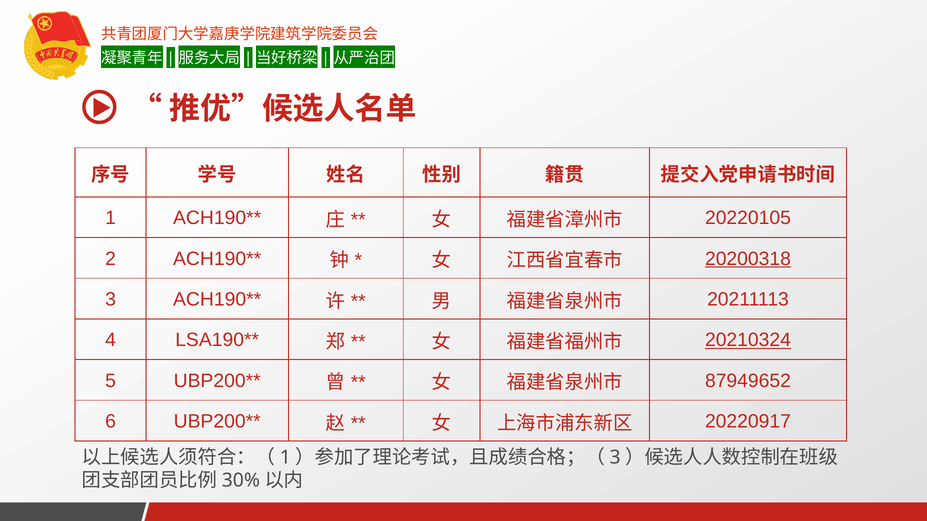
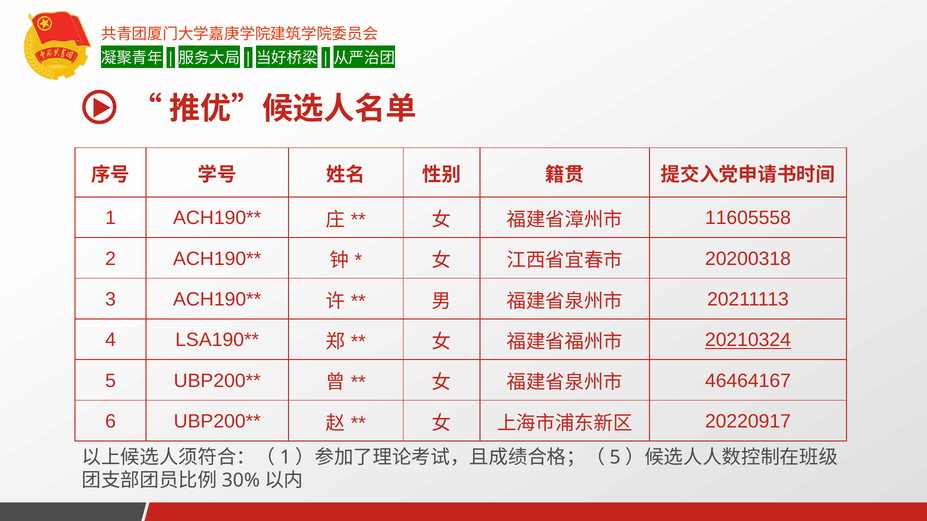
20220105: 20220105 -> 11605558 (748, 218)
20200318 underline: present -> none (748, 259)
87949652: 87949652 -> 46464167 (748, 381)
3: 3 -> 5 (615, 458)
